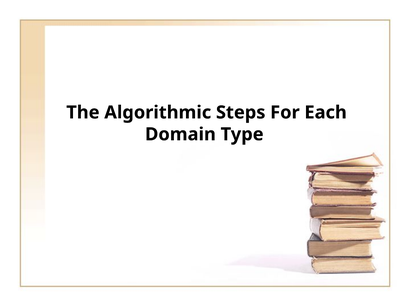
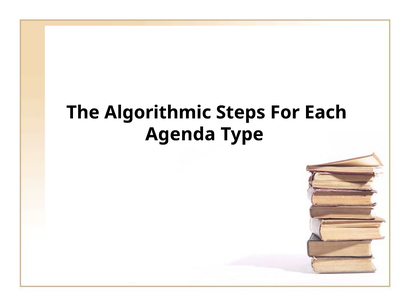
Domain: Domain -> Agenda (180, 135)
